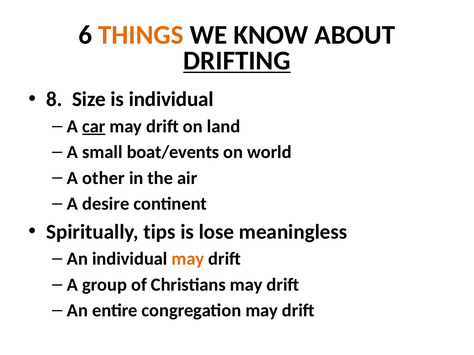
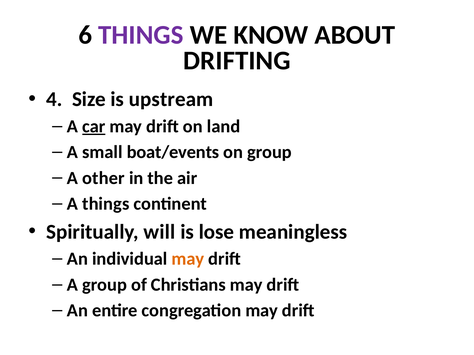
THINGS colour: orange -> purple (141, 35)
DRIFTING underline: present -> none (237, 61)
8: 8 -> 4 (54, 99)
is individual: individual -> upstream (171, 99)
on world: world -> group (269, 152)
A desire: desire -> things (106, 204)
tips: tips -> will (159, 232)
